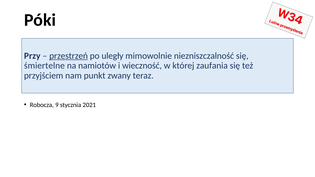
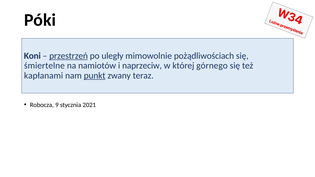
Przy: Przy -> Koni (32, 56)
niezniszczalność: niezniszczalność -> pożądliwościach (204, 56)
wieczność: wieczność -> naprzeciw (142, 66)
zaufania: zaufania -> górnego (212, 66)
przyjściem: przyjściem -> kapłanami (44, 76)
punkt underline: none -> present (95, 76)
